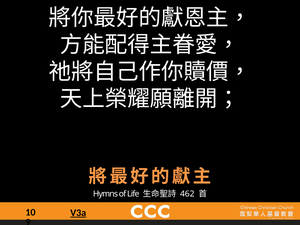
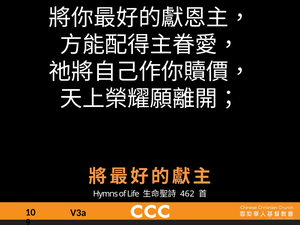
V3a underline: present -> none (78, 213)
